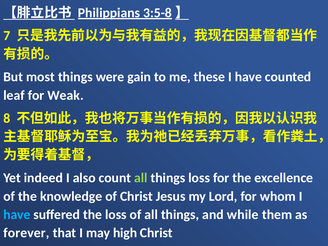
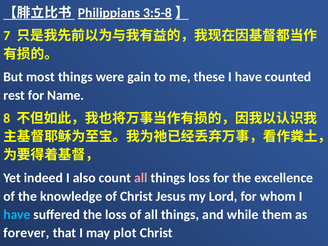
leaf: leaf -> rest (14, 95)
Weak: Weak -> Name (66, 95)
all colour: light green -> pink (141, 178)
high: high -> plot (125, 233)
